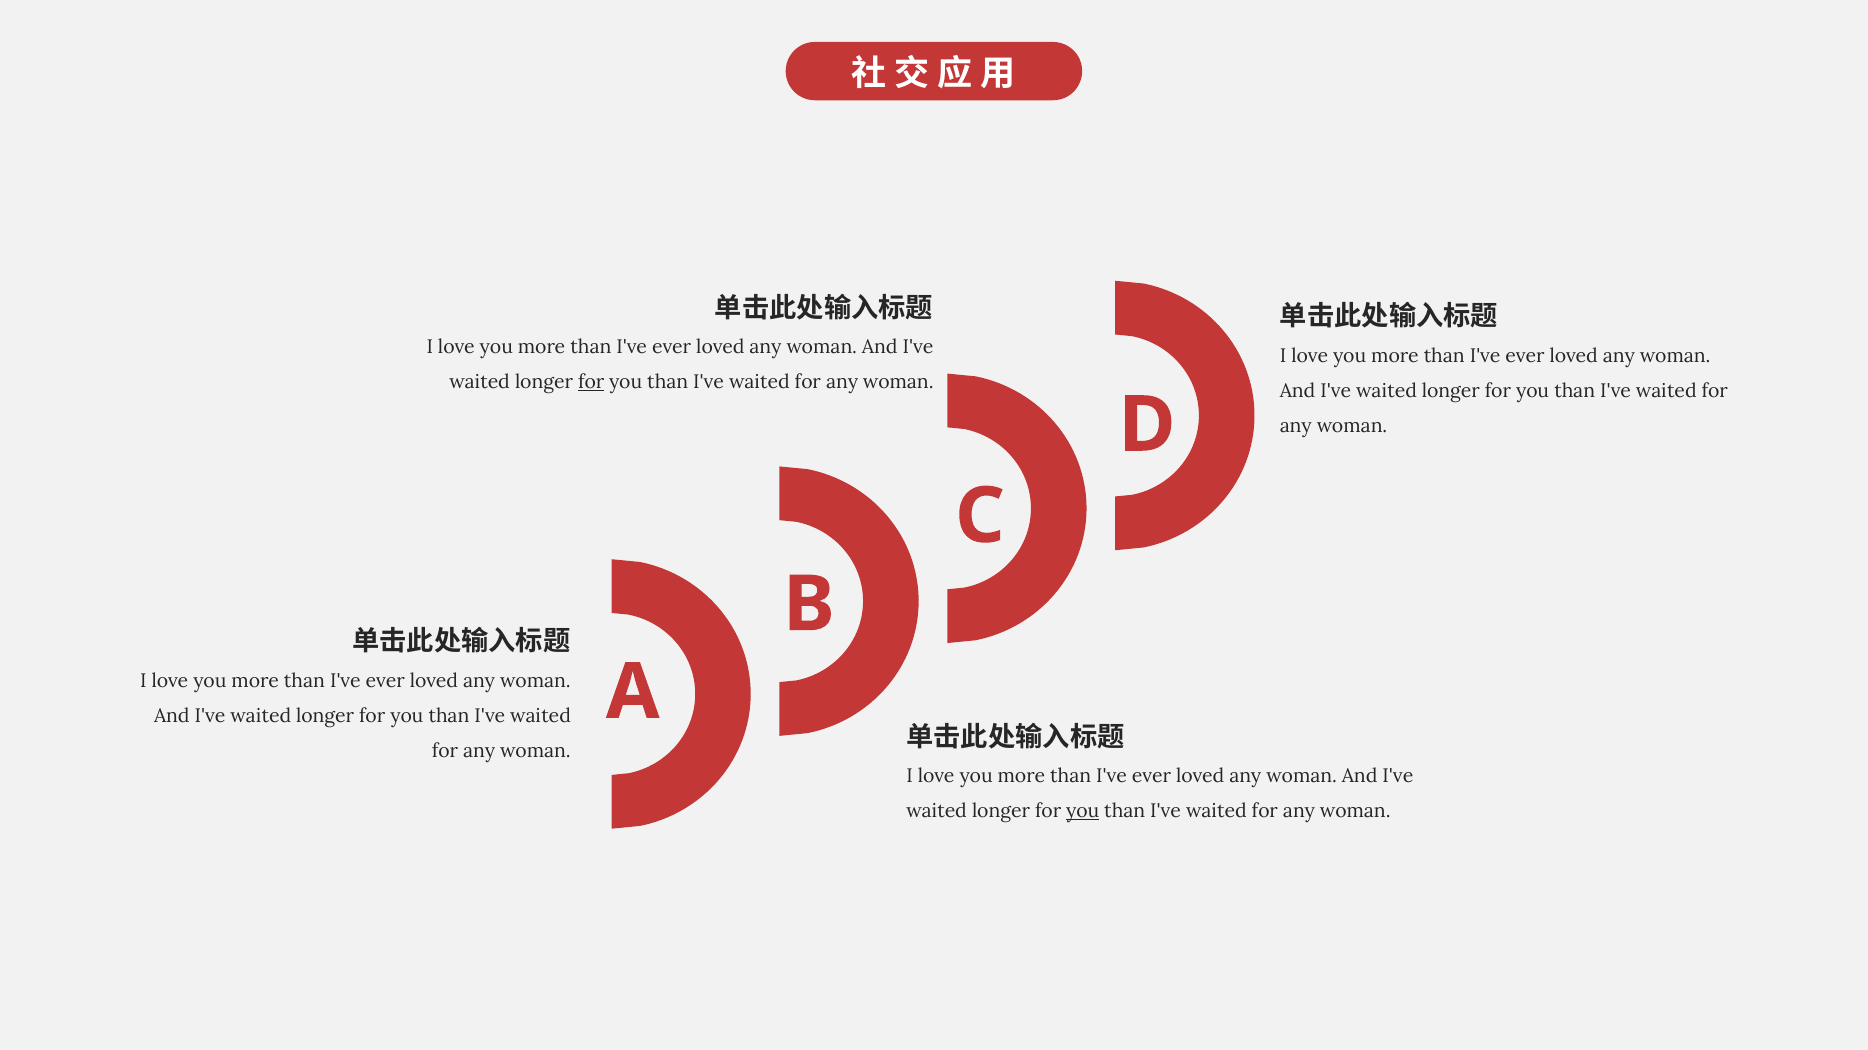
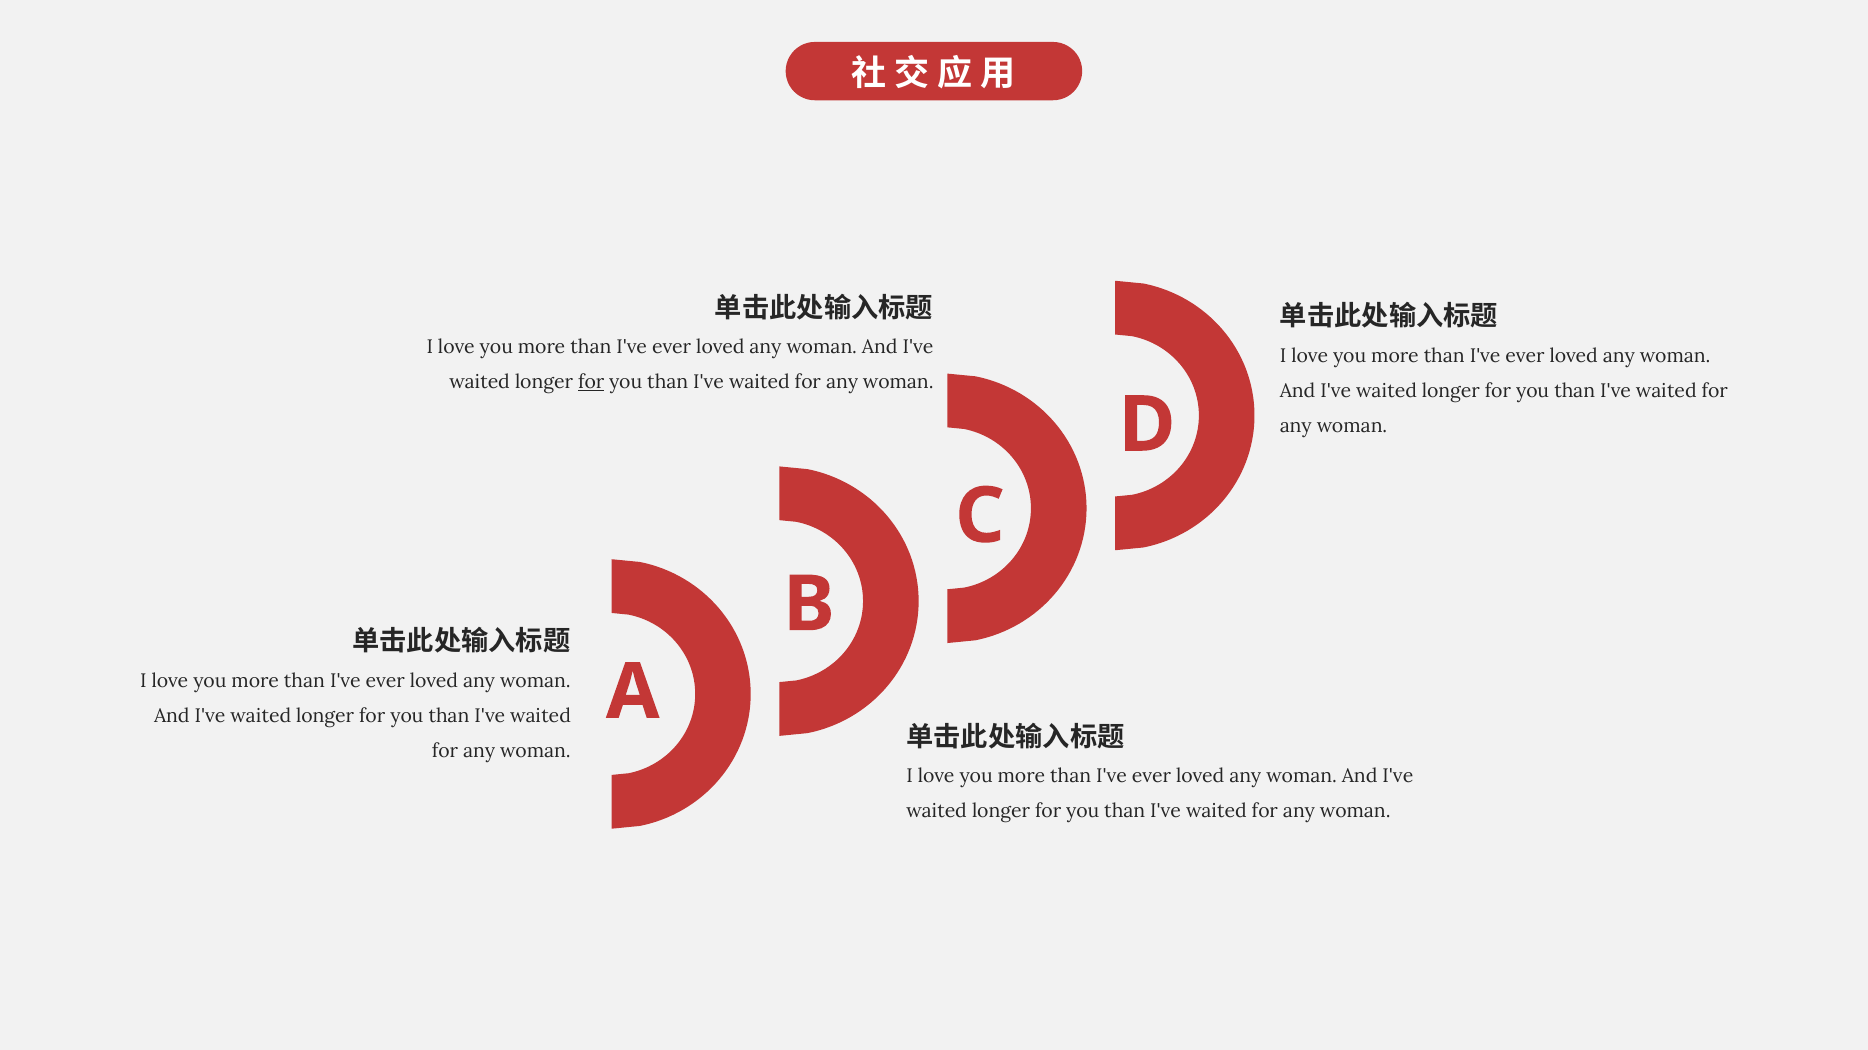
you underline: present -> none (1083, 812)
